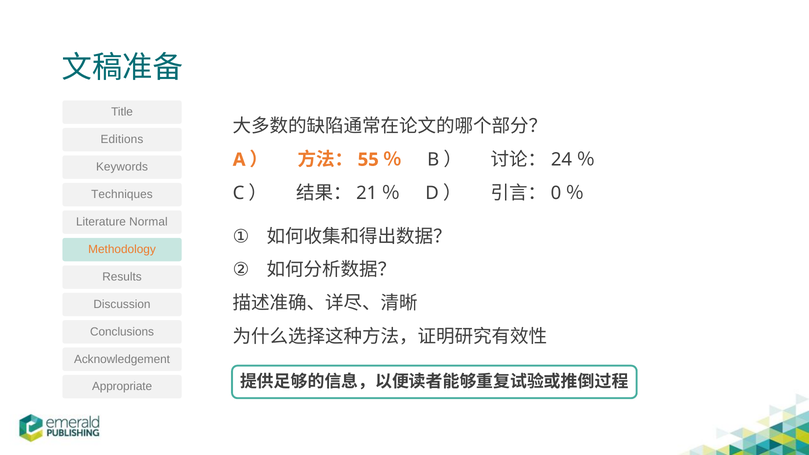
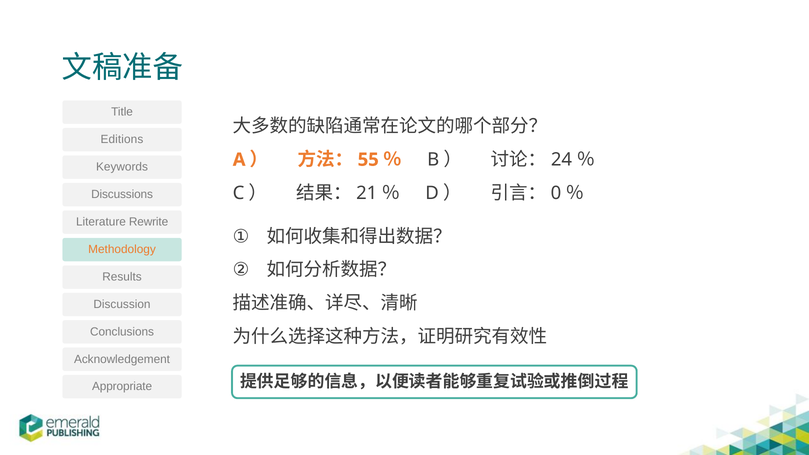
Techniques: Techniques -> Discussions (122, 195)
Normal: Normal -> Rewrite (149, 222)
